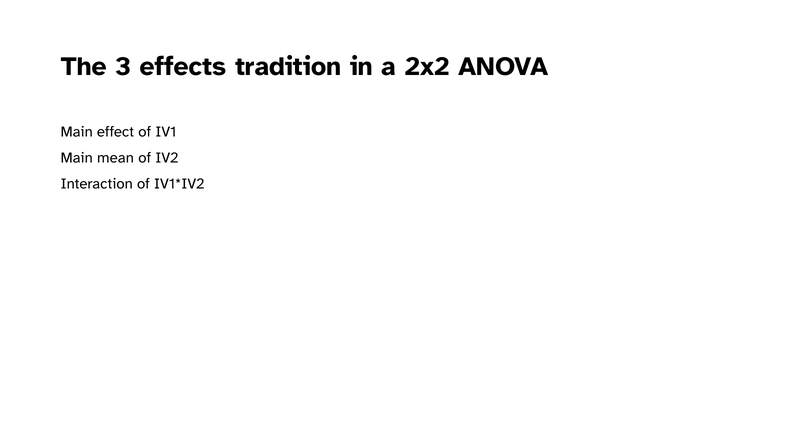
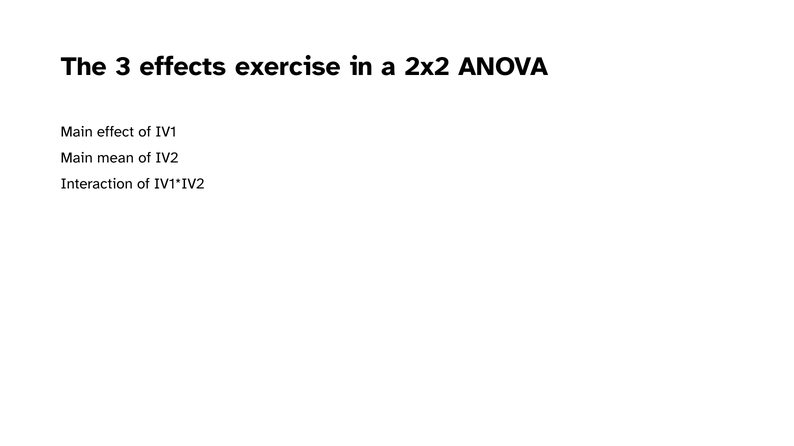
tradition: tradition -> exercise (288, 67)
